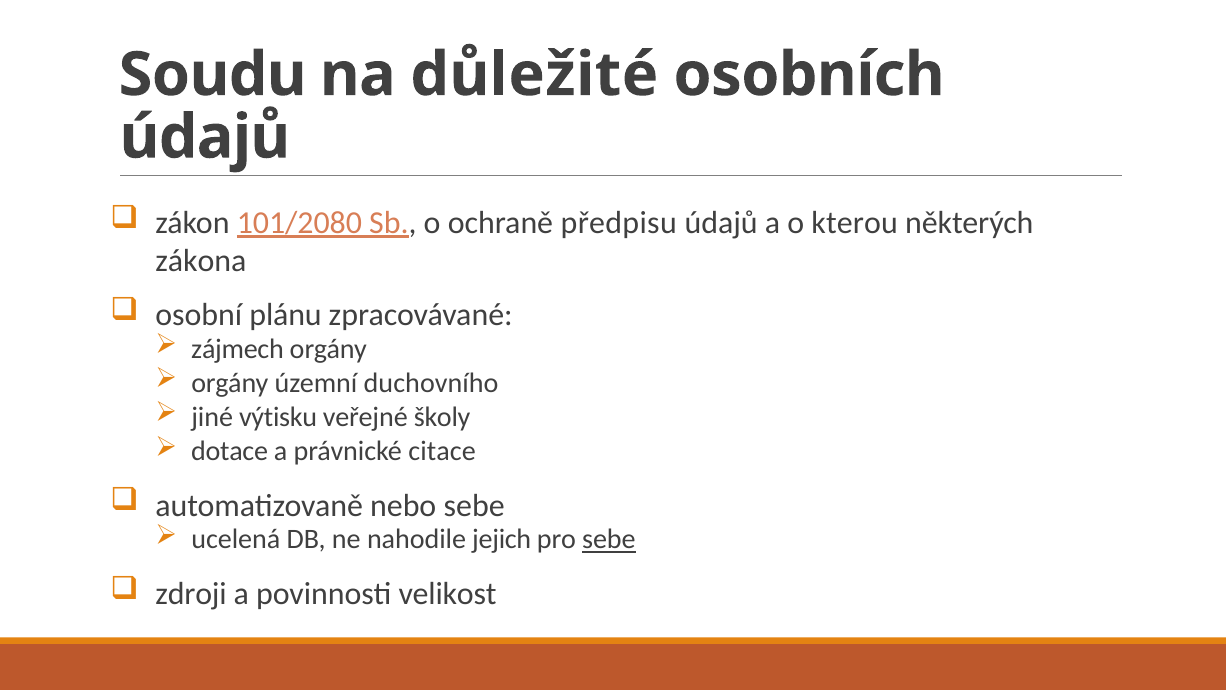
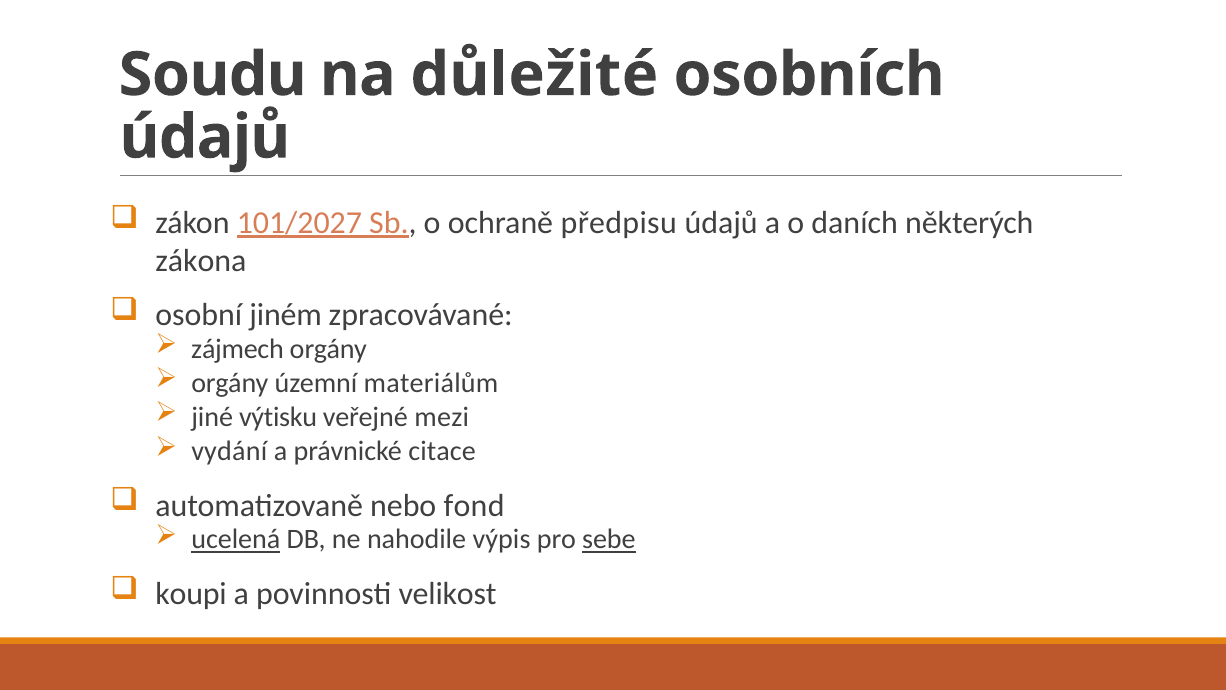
101/2080: 101/2080 -> 101/2027 (299, 222)
kterou: kterou -> daních (855, 222)
plánu: plánu -> jiném (286, 315)
duchovního: duchovního -> materiálům (431, 383)
školy: školy -> mezi (442, 417)
dotace: dotace -> vydání (229, 451)
nebo sebe: sebe -> fond (474, 505)
ucelená underline: none -> present (236, 539)
jejich: jejich -> výpis (502, 539)
zdroji: zdroji -> koupi (191, 593)
